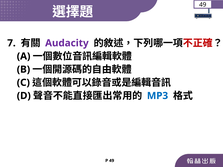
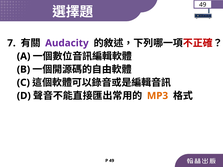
MP3 colour: blue -> orange (158, 96)
